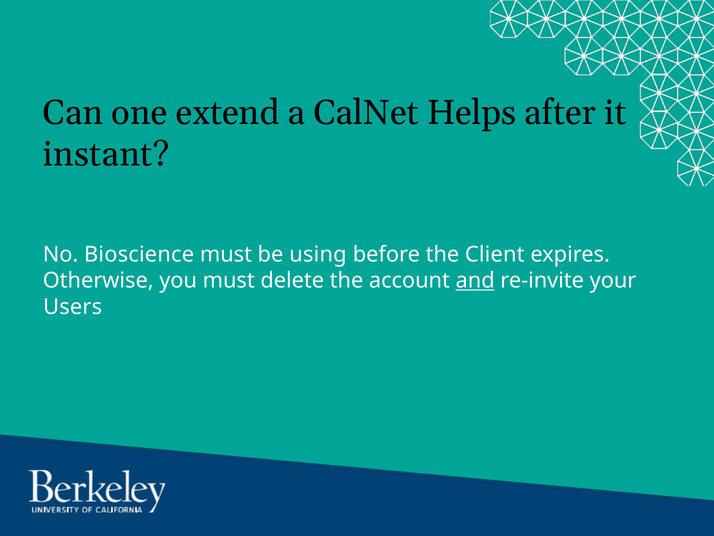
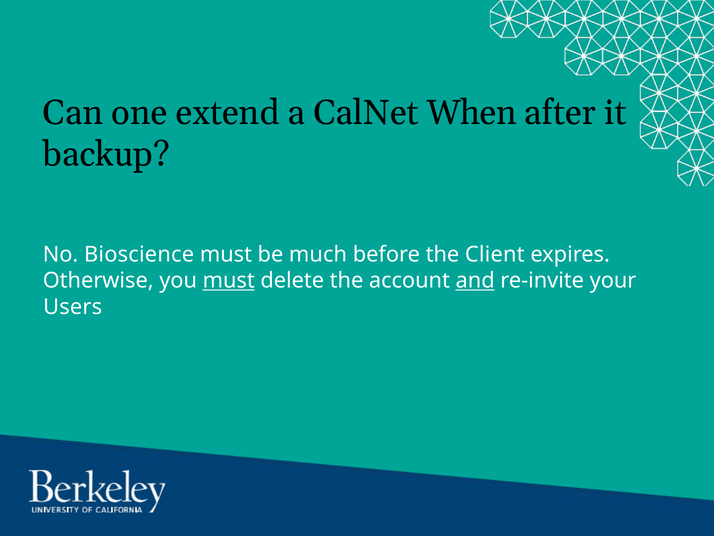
Helps: Helps -> When (472, 112)
instant: instant -> backup (106, 154)
using: using -> much (318, 254)
must underline: none -> present (229, 280)
